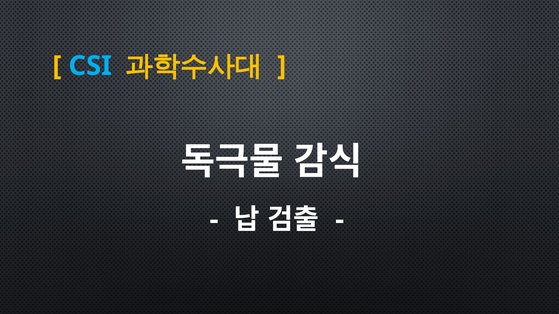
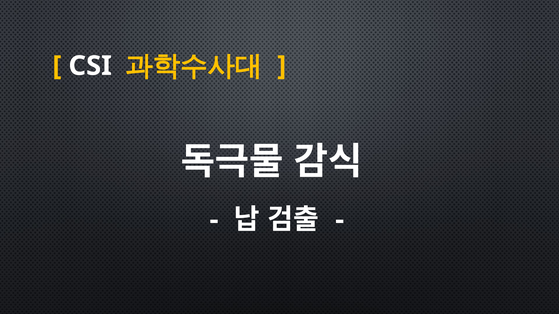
CSI colour: light blue -> white (90, 66)
